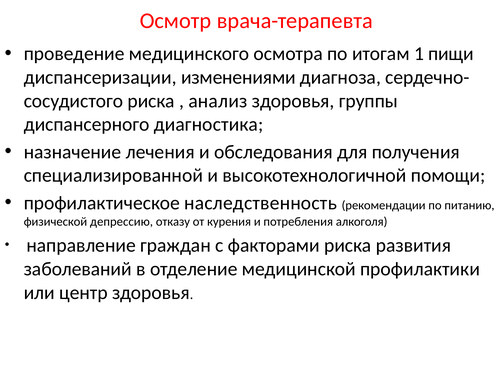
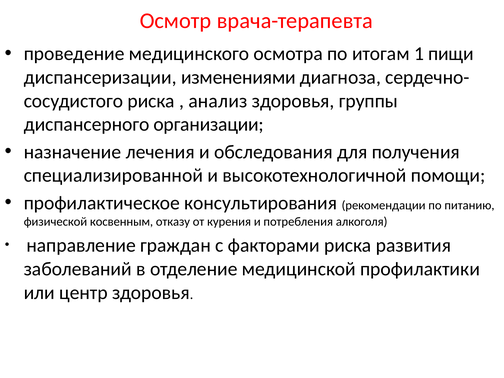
диагностика: диагностика -> организации (209, 124)
наследственность: наследственность -> консультирования (261, 203)
депрессию: депрессию -> косвенным (122, 222)
